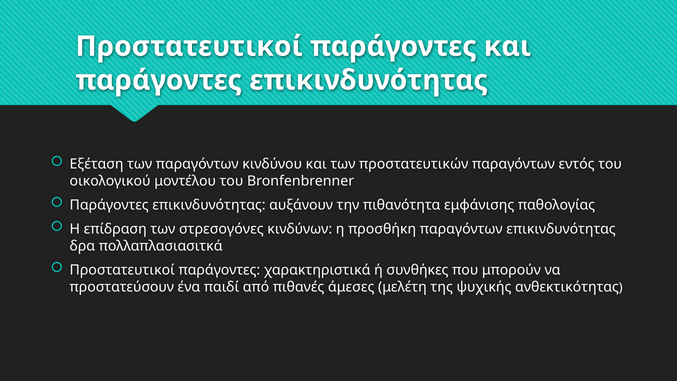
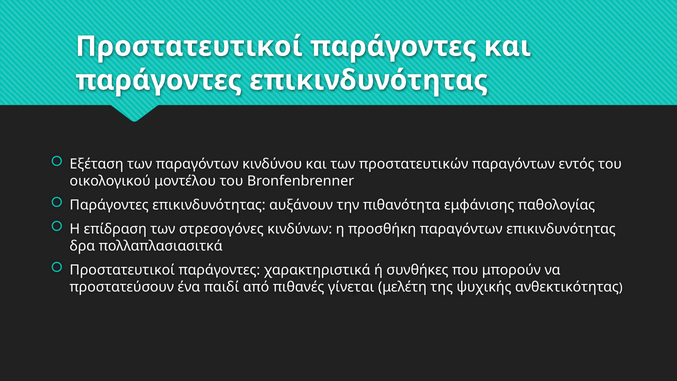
άμεσες: άμεσες -> γίνεται (351, 287)
